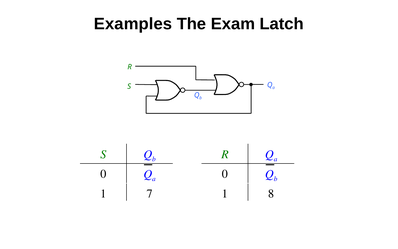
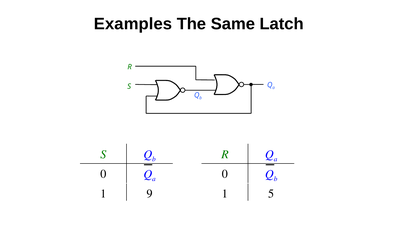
Exam: Exam -> Same (233, 24)
7: 7 -> 9 (150, 193)
8: 8 -> 5 (271, 193)
